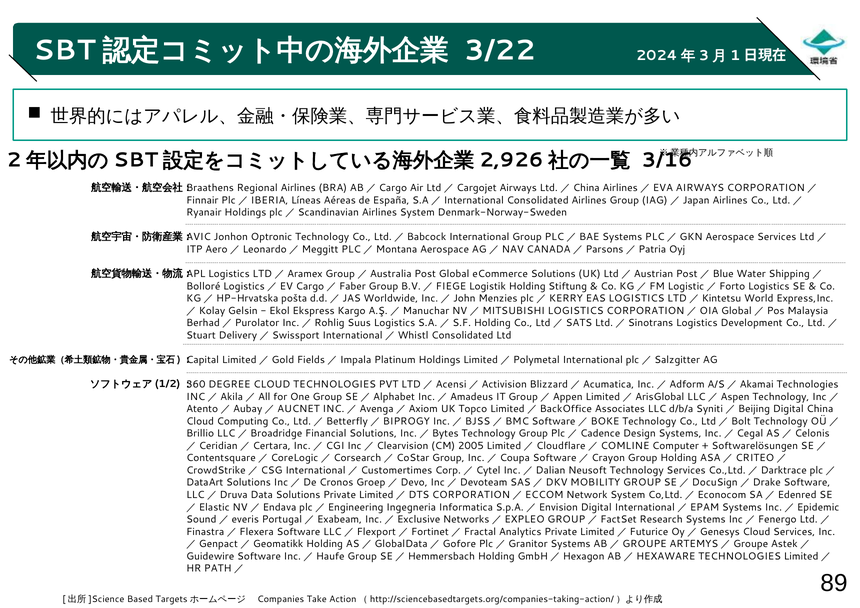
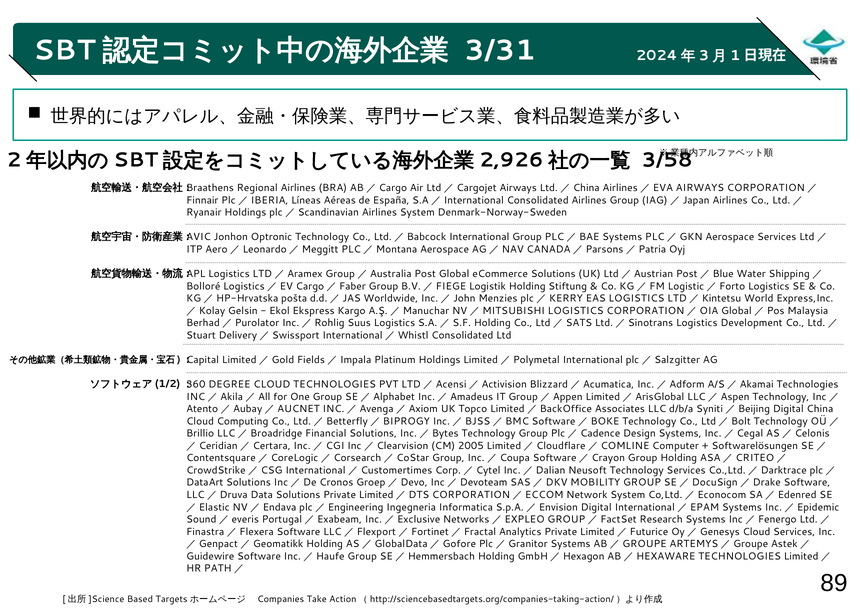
3/22: 3/22 -> 3/31 (500, 50)
3/16: 3/16 -> 3/58 (667, 160)
